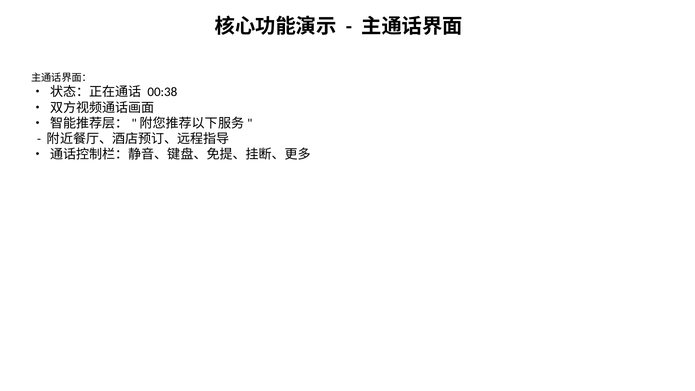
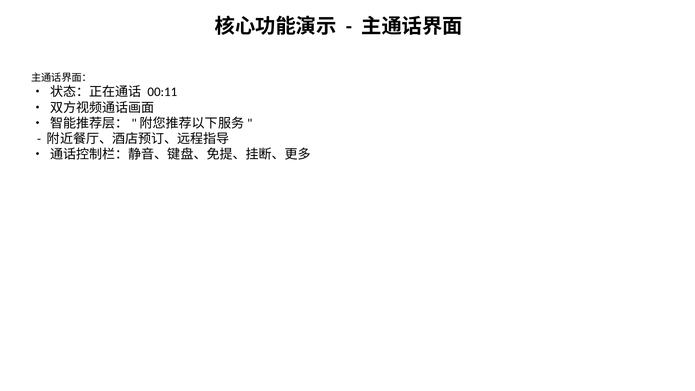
00:38: 00:38 -> 00:11 (162, 92)
